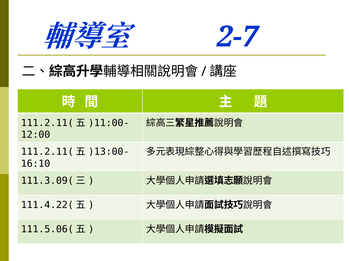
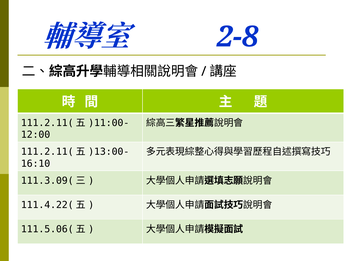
2-7: 2-7 -> 2-8 (237, 37)
